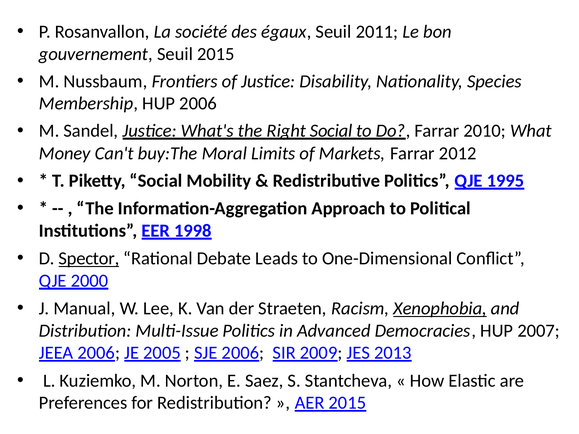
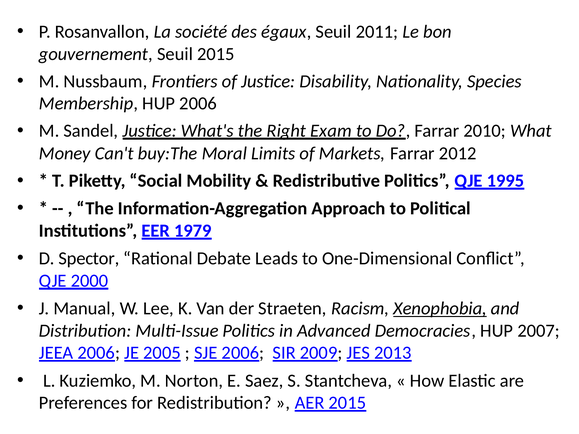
Right Social: Social -> Exam (331, 131)
1998: 1998 -> 1979 (193, 231)
Spector underline: present -> none (89, 259)
